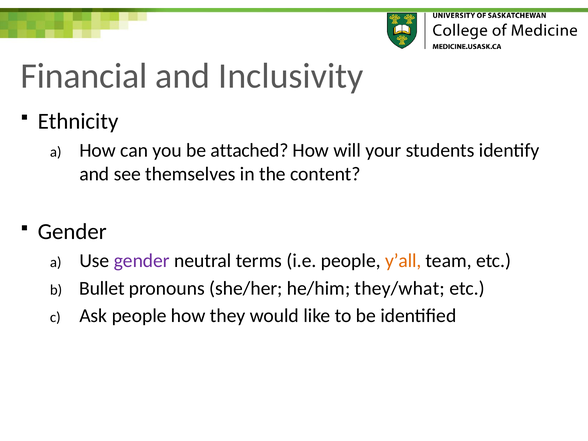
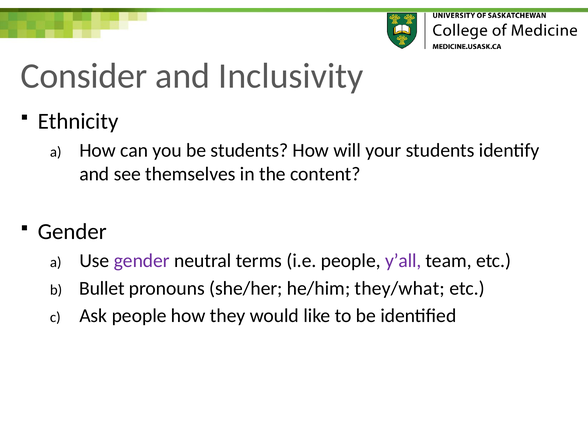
Financial: Financial -> Consider (84, 76)
be attached: attached -> students (249, 150)
y’all colour: orange -> purple (403, 261)
